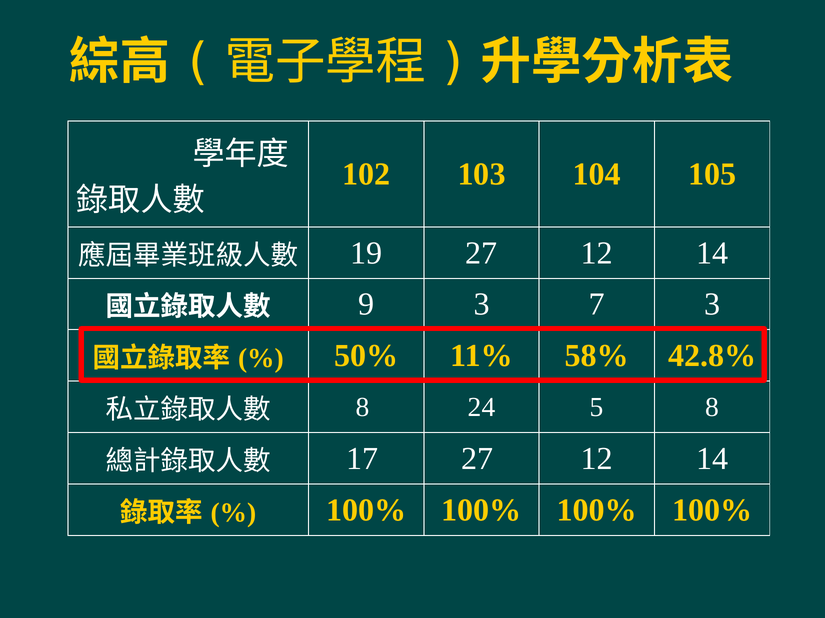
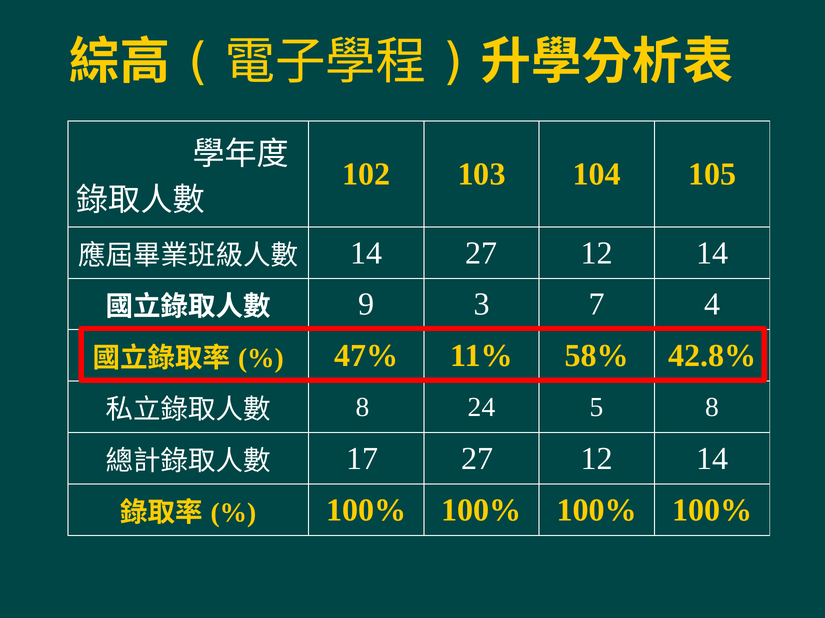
19: 19 -> 14 (366, 253)
7 3: 3 -> 4 (712, 305)
50%: 50% -> 47% (366, 356)
